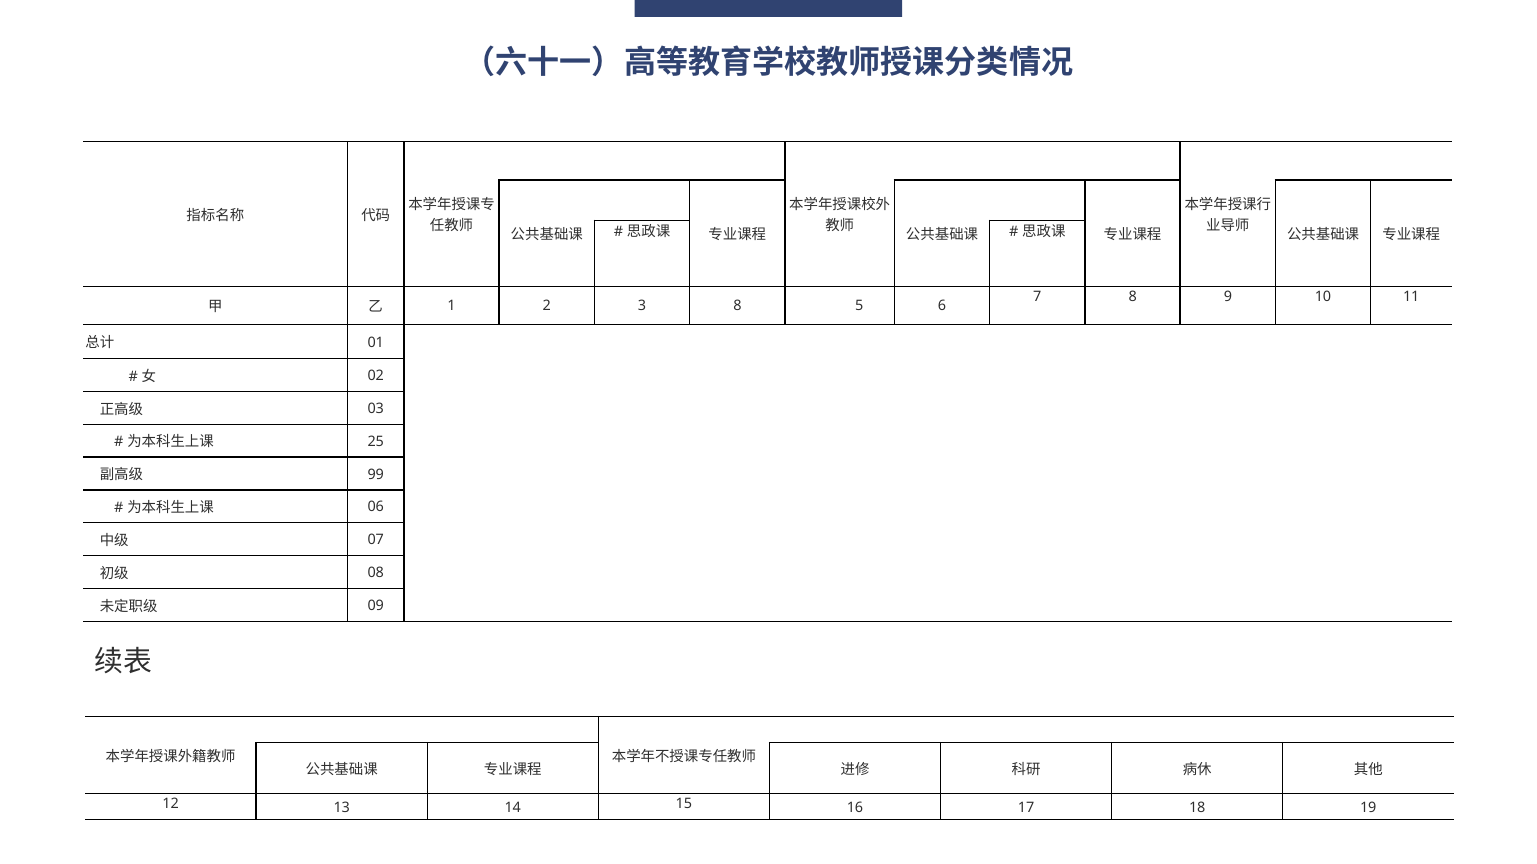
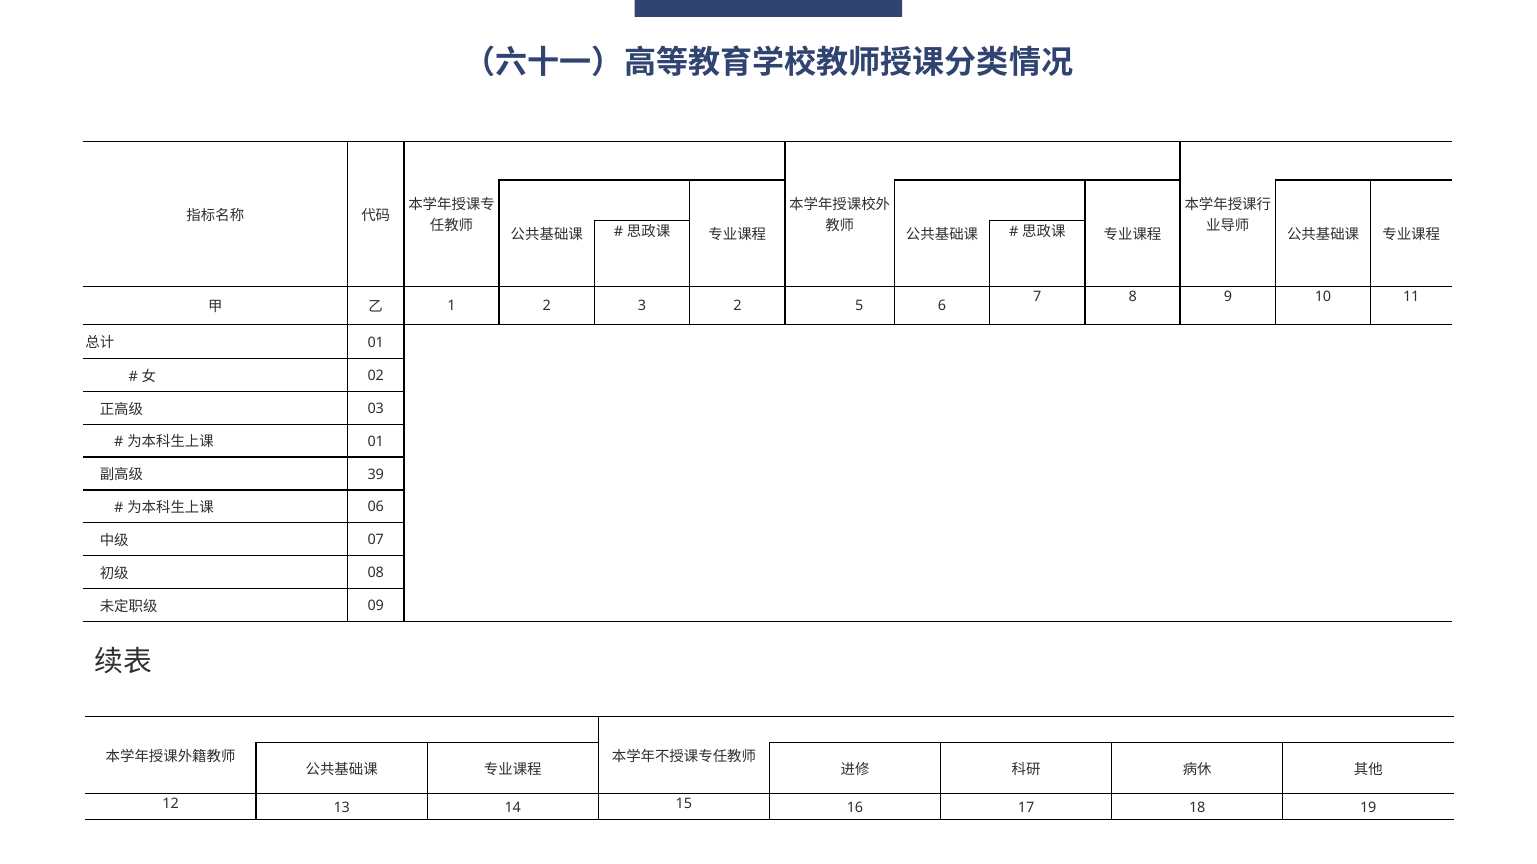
3 8: 8 -> 2 (737, 306)
25: 25 -> 01 (376, 442)
99: 99 -> 39 (376, 475)
